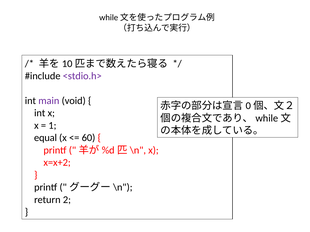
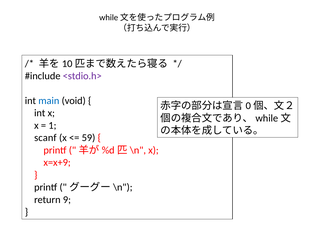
main colour: purple -> blue (49, 101)
equal: equal -> scanf (45, 138)
60: 60 -> 59 (88, 138)
x=x+2: x=x+2 -> x=x+9 (57, 163)
2: 2 -> 9 (67, 200)
